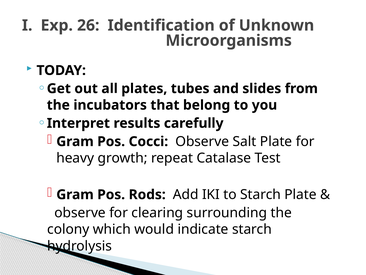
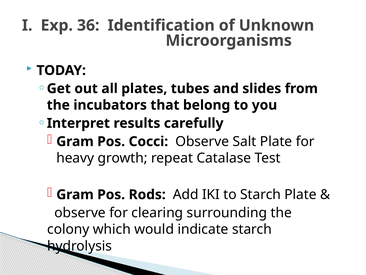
26: 26 -> 36 (88, 25)
